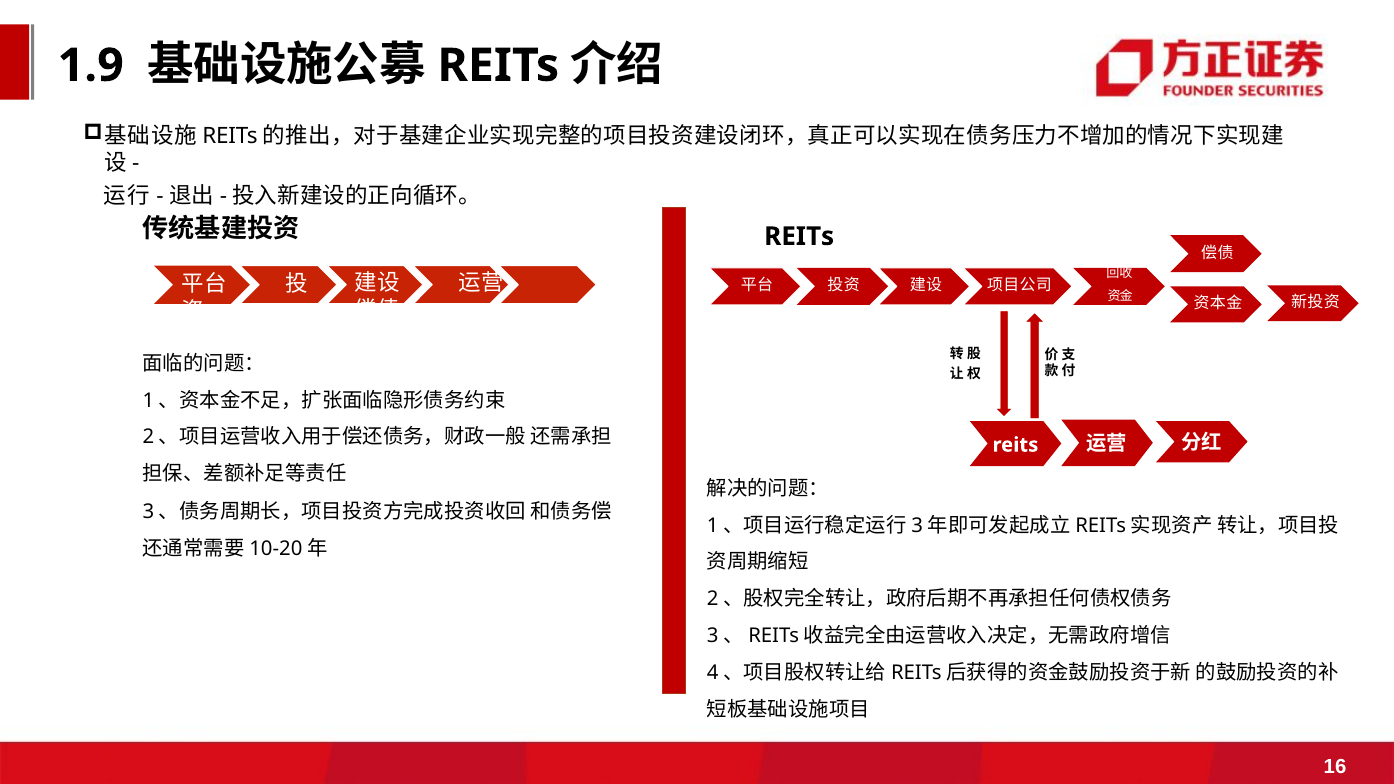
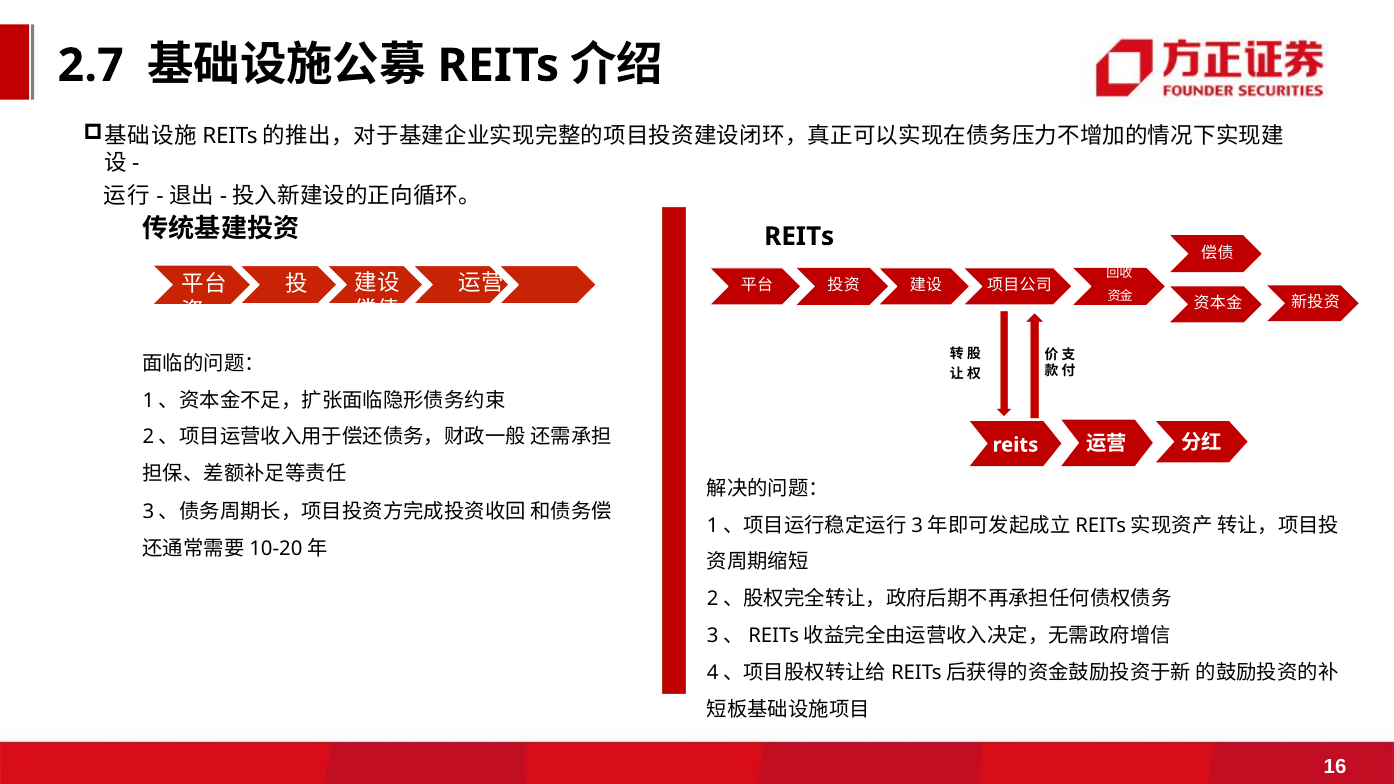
1.9: 1.9 -> 2.7 (91, 66)
